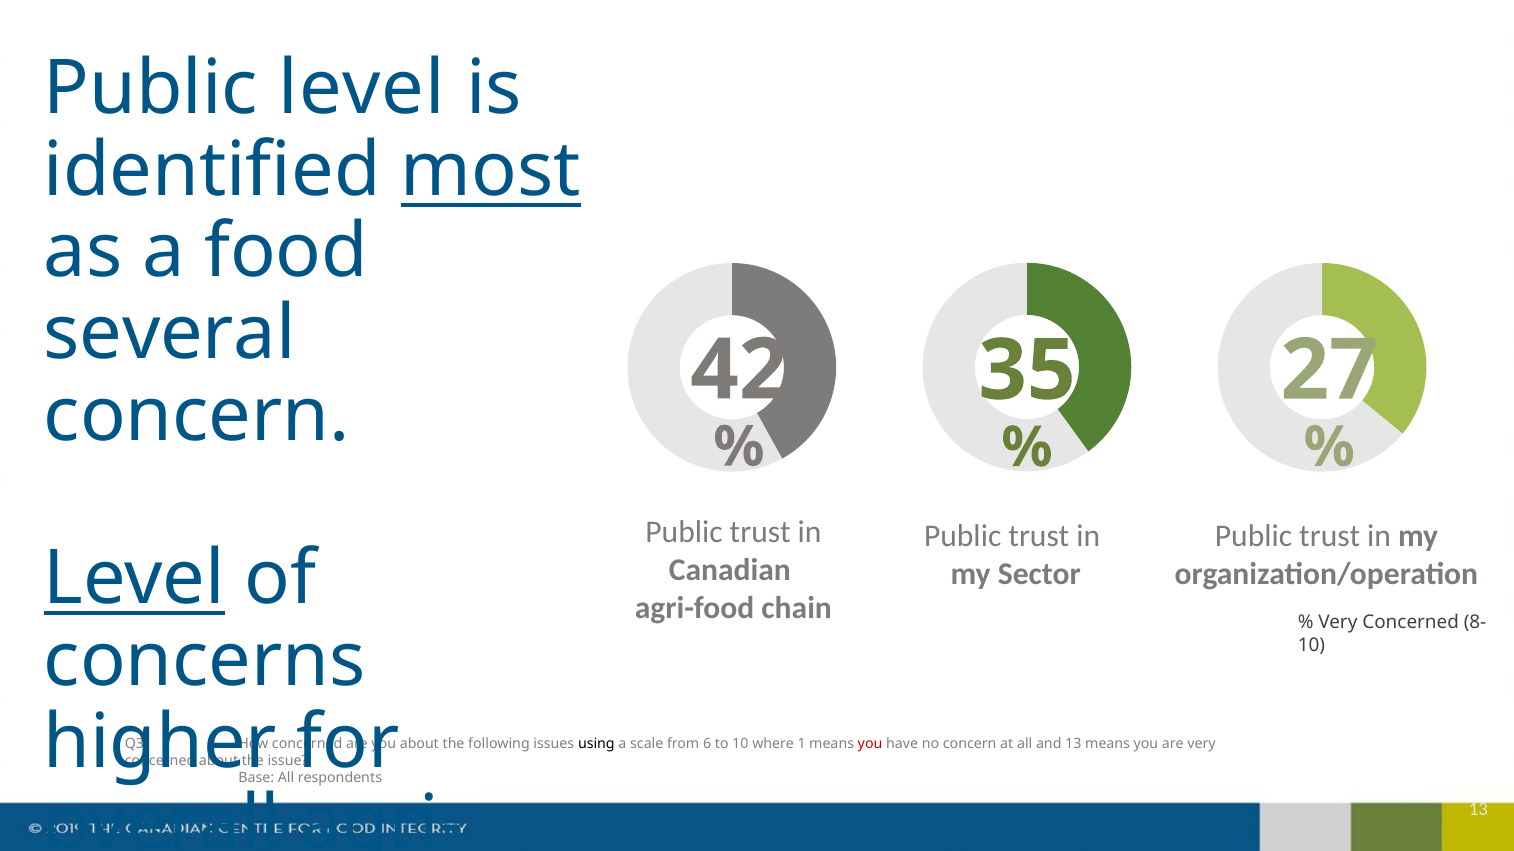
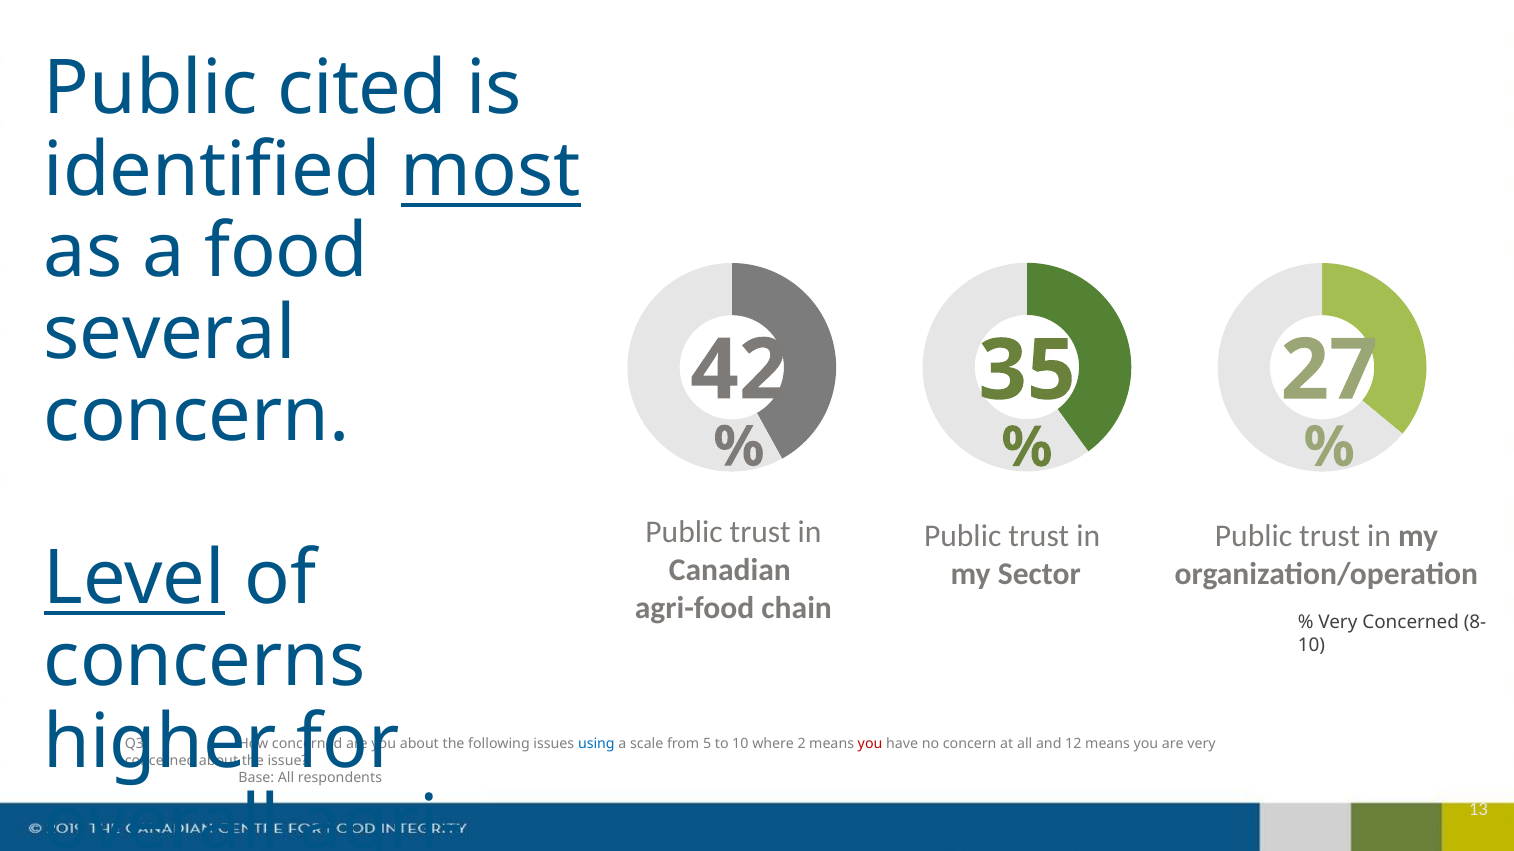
Public level: level -> cited (363, 89)
using colour: black -> blue (596, 744)
6: 6 -> 5 (707, 744)
1: 1 -> 2 (802, 744)
and 13: 13 -> 12 (1073, 744)
